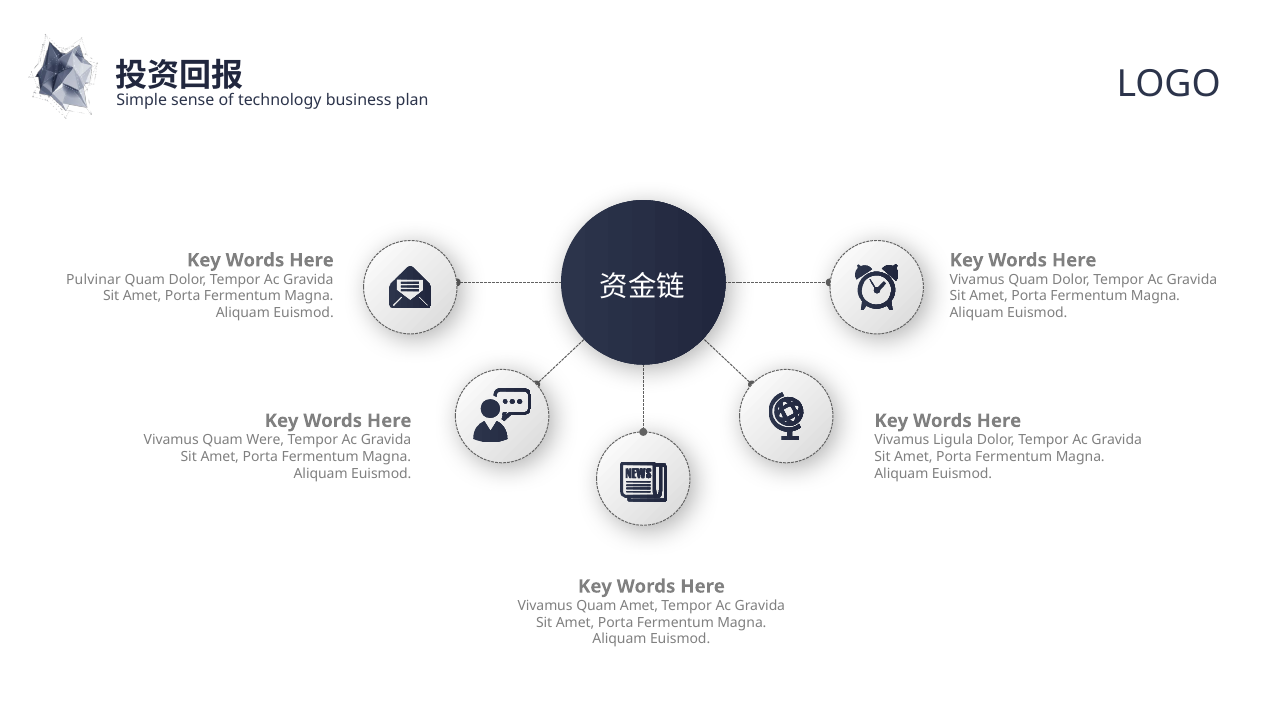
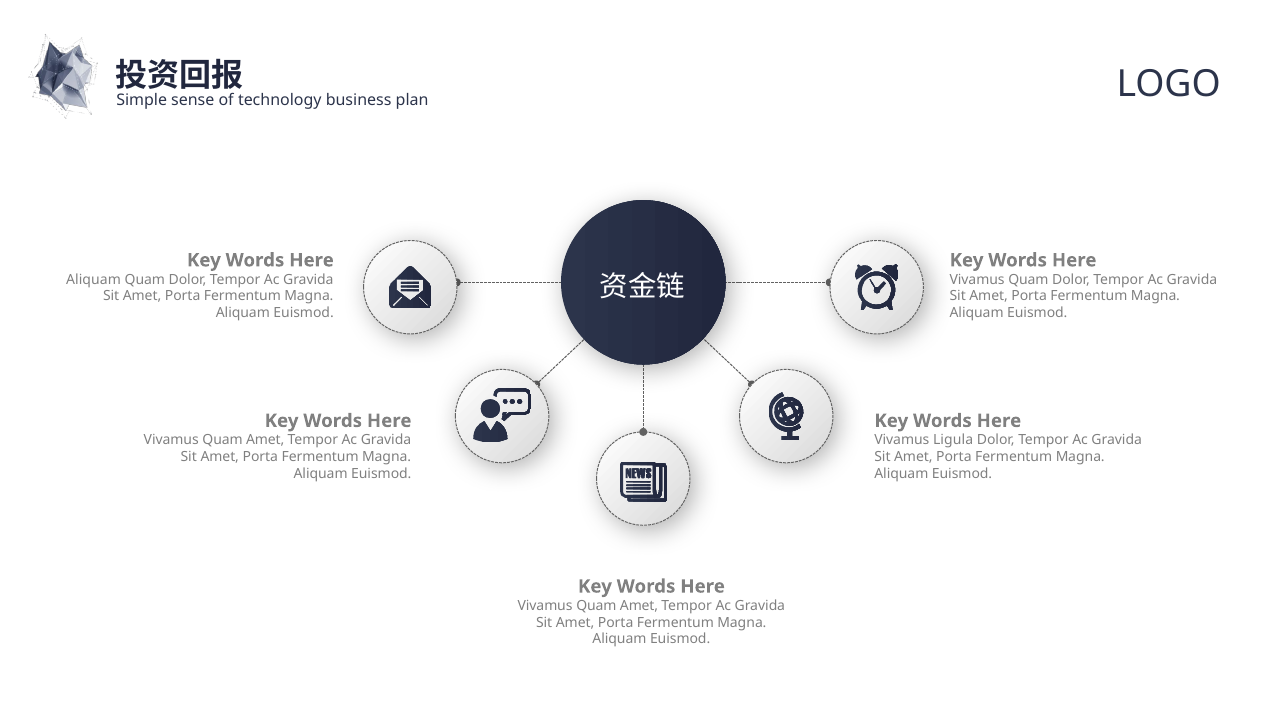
Pulvinar: Pulvinar -> Aliquam (93, 280)
Were: Were -> Amet (265, 440)
